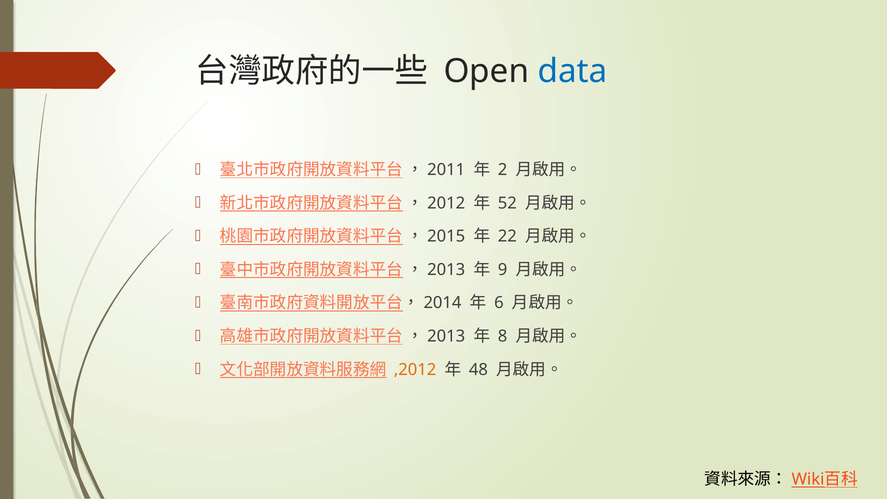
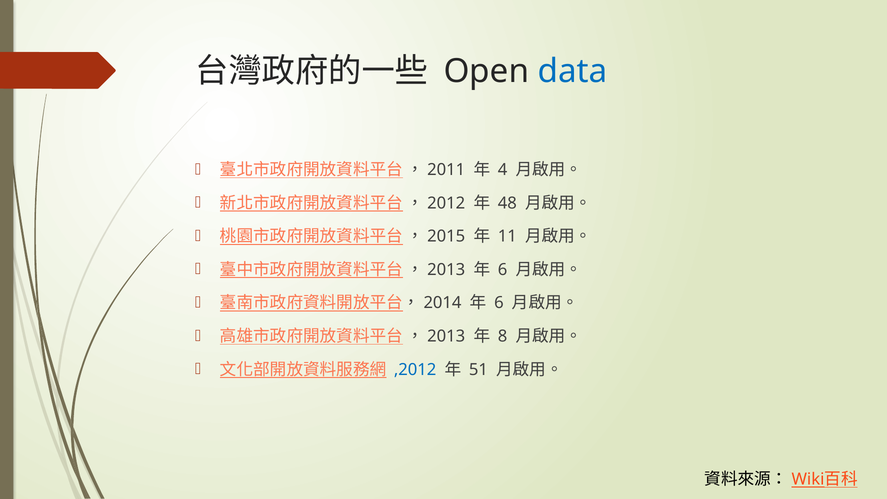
2: 2 -> 4 (503, 170)
52: 52 -> 48 (507, 203)
22: 22 -> 11 (507, 236)
9: 9 -> 6 (503, 270)
,2012 colour: orange -> blue (415, 370)
48: 48 -> 51 (478, 370)
